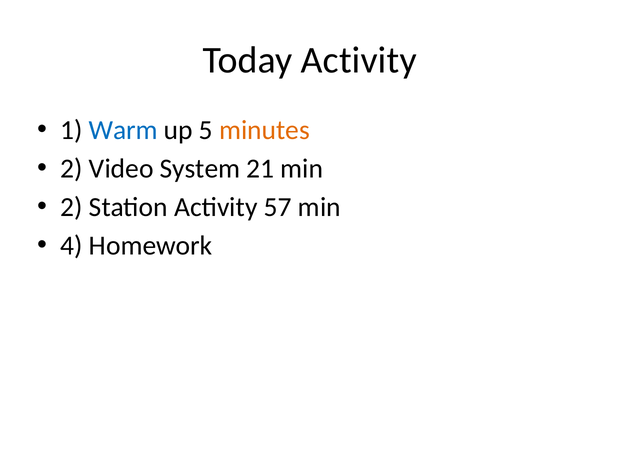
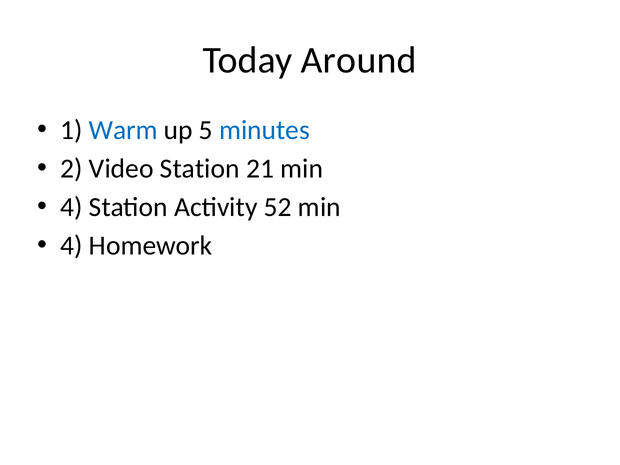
Today Activity: Activity -> Around (359, 60)
minutes colour: orange -> blue (264, 130)
Video System: System -> Station (200, 169)
2: 2 -> 4 (72, 207)
57: 57 -> 52 (278, 207)
